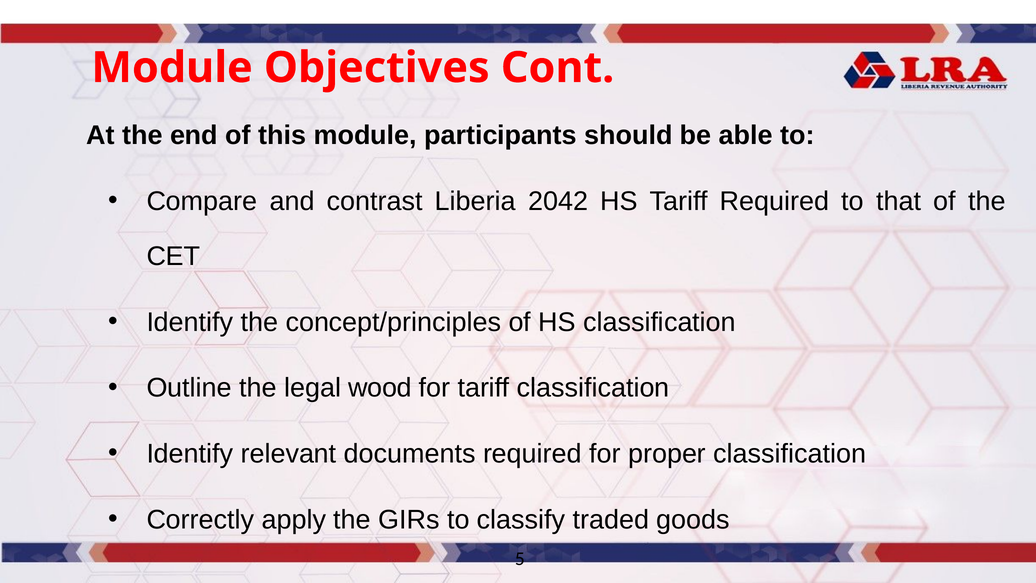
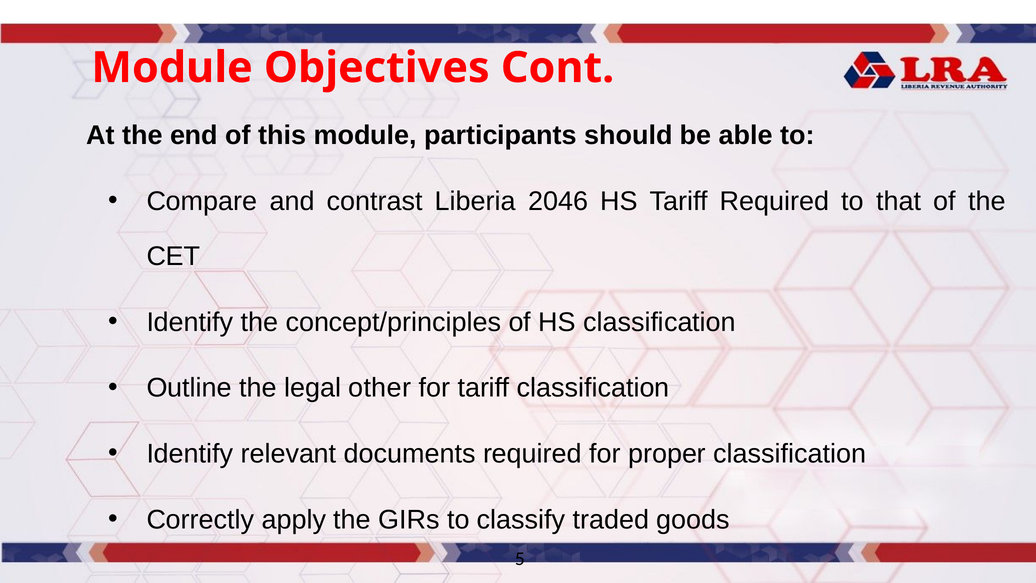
2042: 2042 -> 2046 (558, 201)
wood: wood -> other (380, 388)
